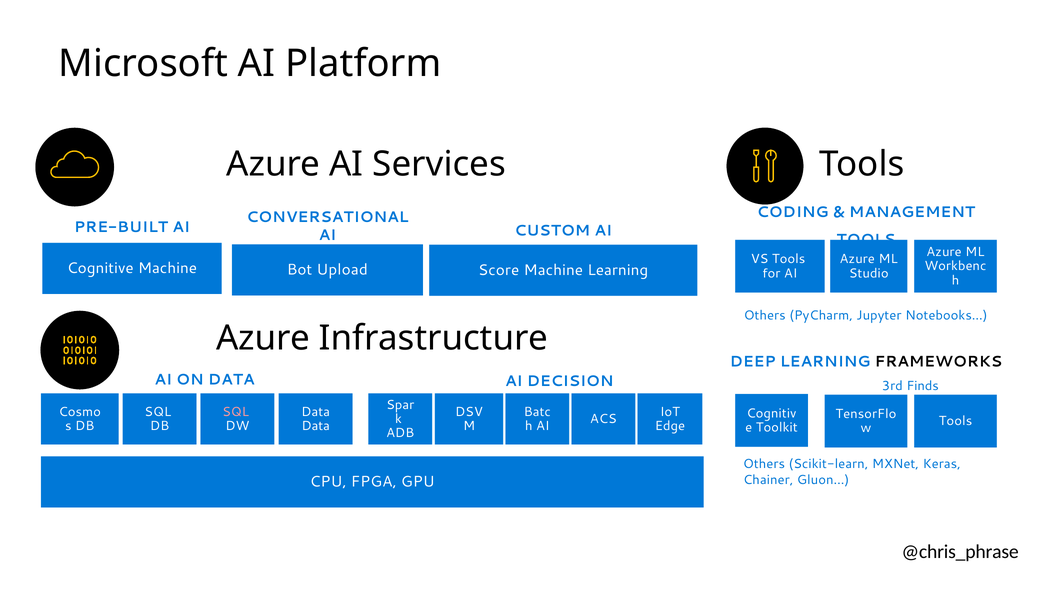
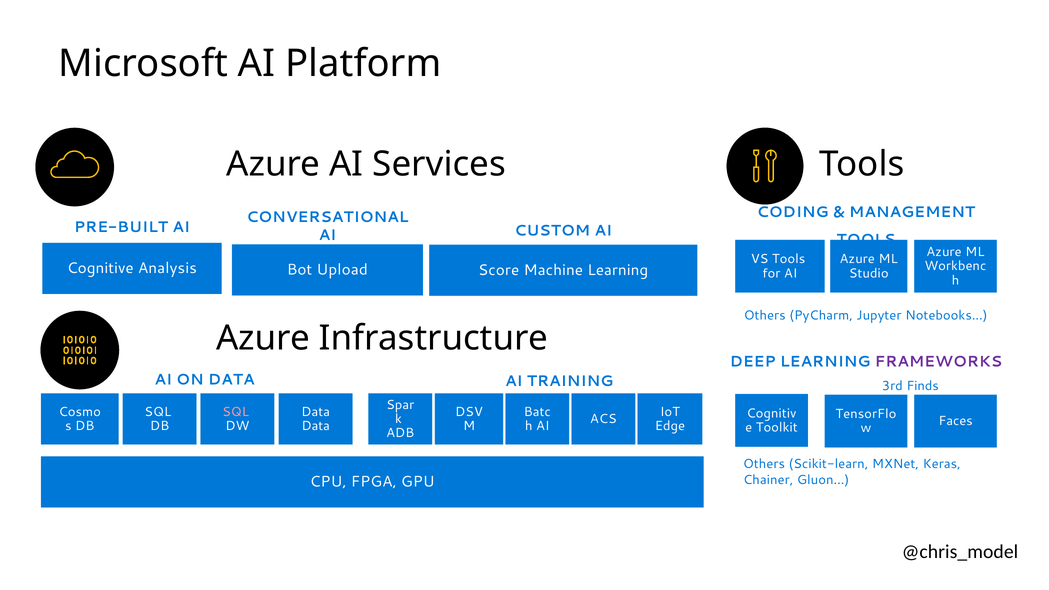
Cognitive Machine: Machine -> Analysis (167, 268)
FRAMEWORKS colour: black -> purple (938, 362)
DECISION: DECISION -> TRAINING (570, 381)
Tools: Tools -> Faces (956, 421)
@chris_phrase: @chris_phrase -> @chris_model (960, 552)
